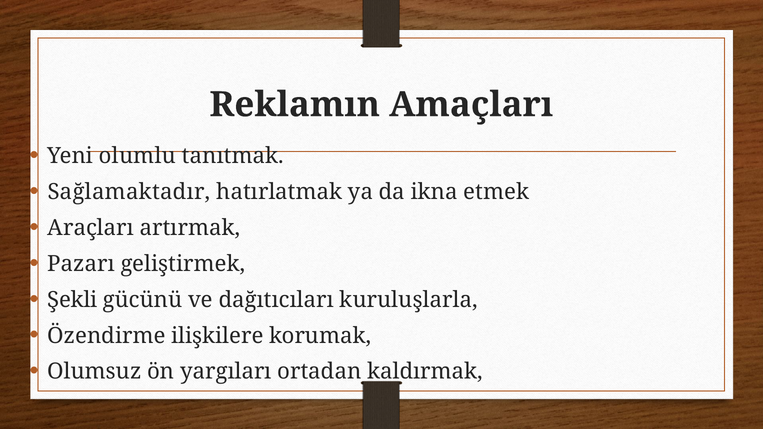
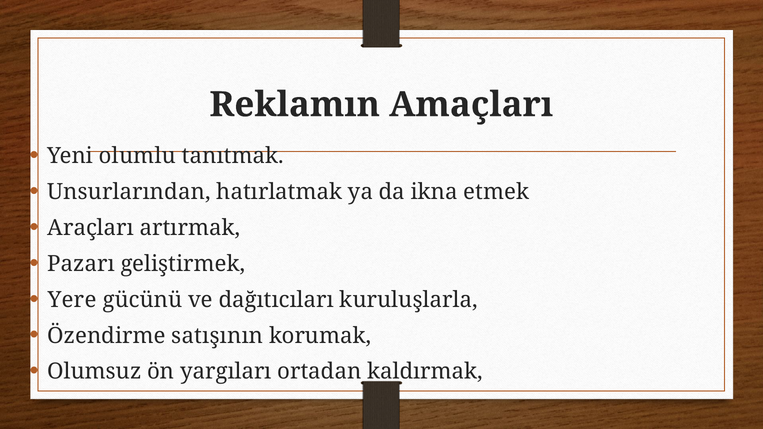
Sağlamaktadır: Sağlamaktadır -> Unsurlarından (129, 192)
Şekli: Şekli -> Yere (72, 300)
ilişkilere: ilişkilere -> satışının (217, 336)
